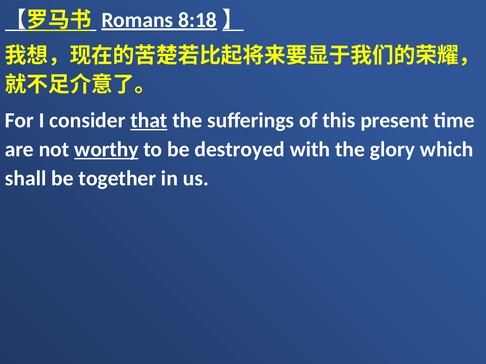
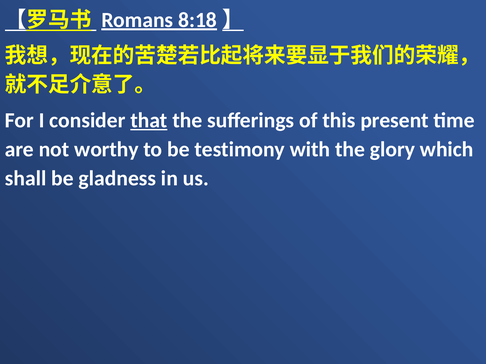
worthy underline: present -> none (106, 150)
destroyed: destroyed -> testimony (240, 150)
together: together -> gladness (117, 179)
